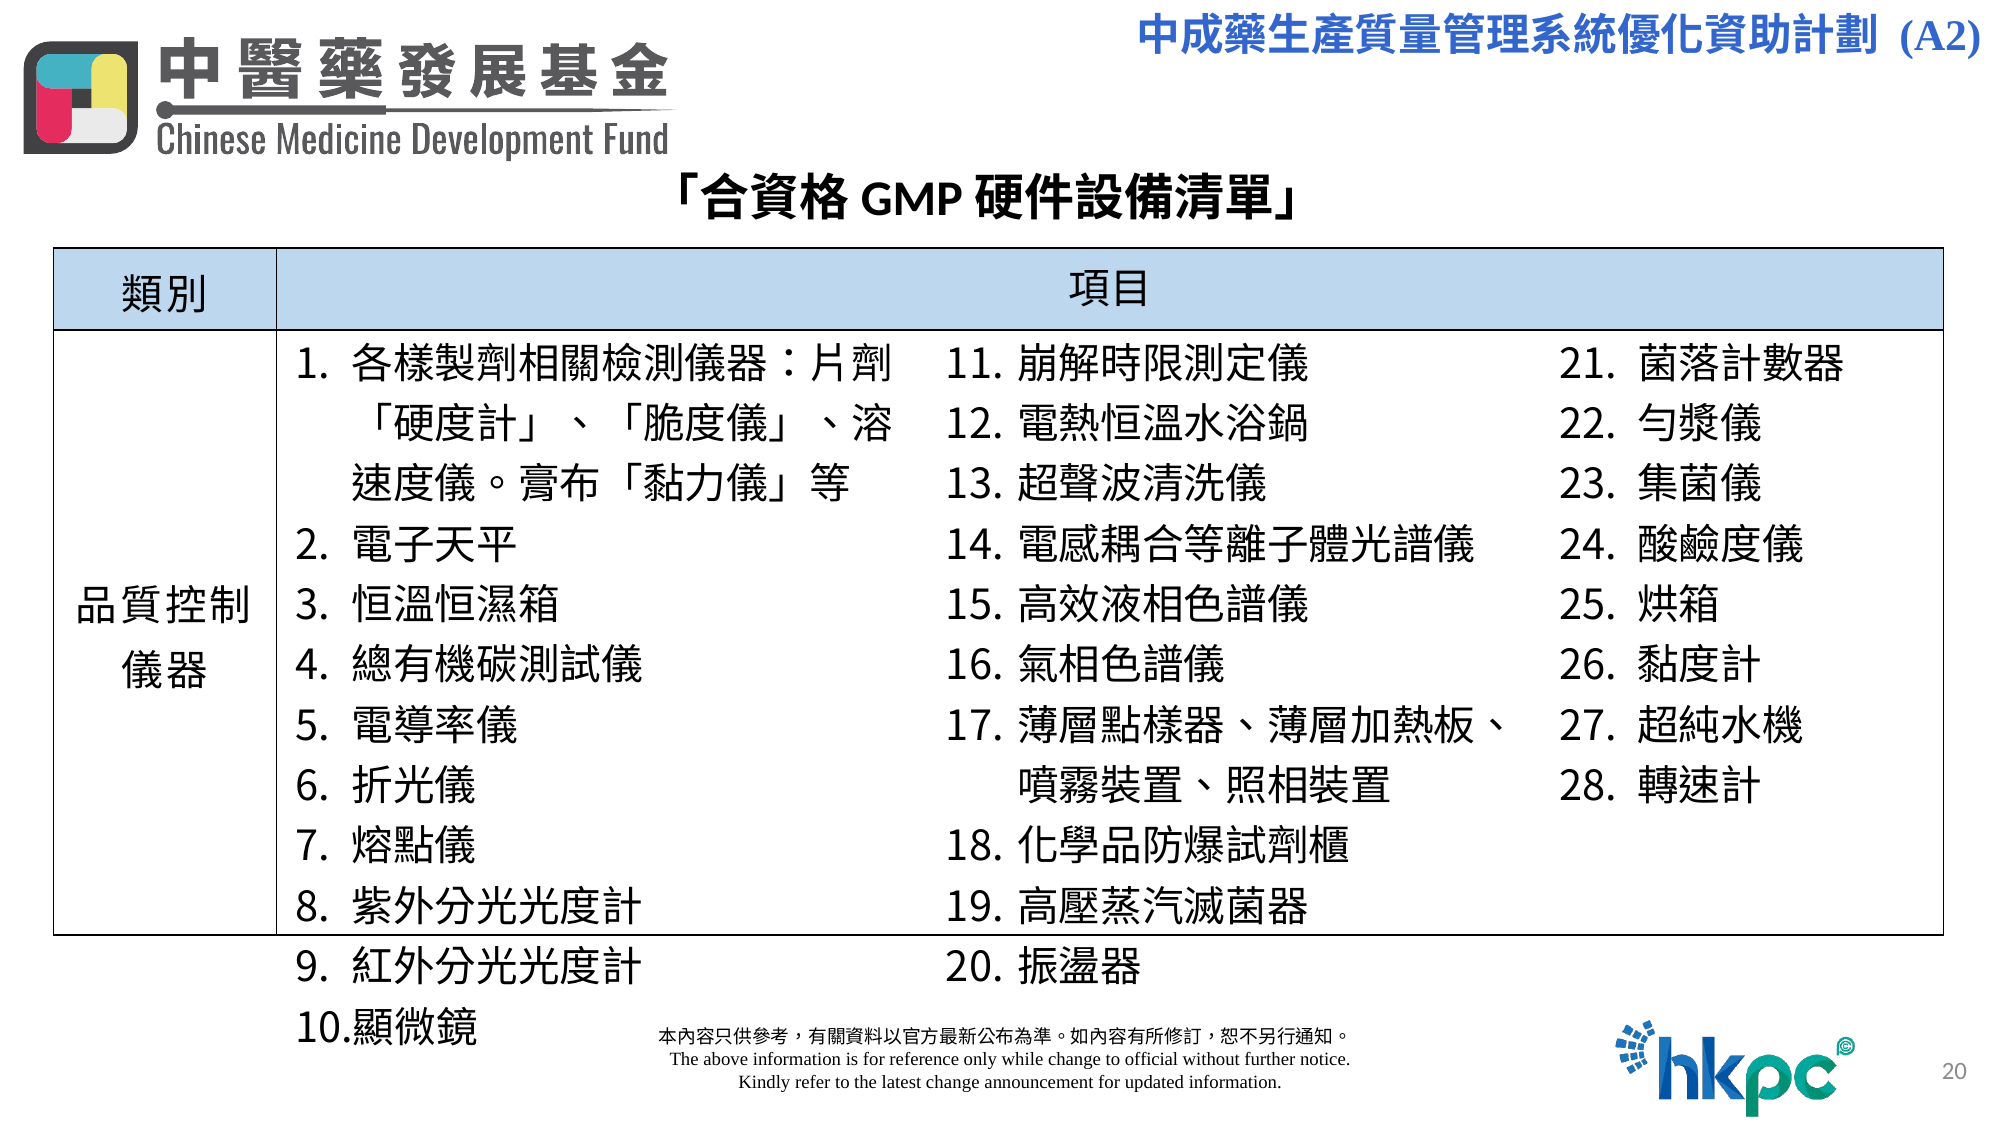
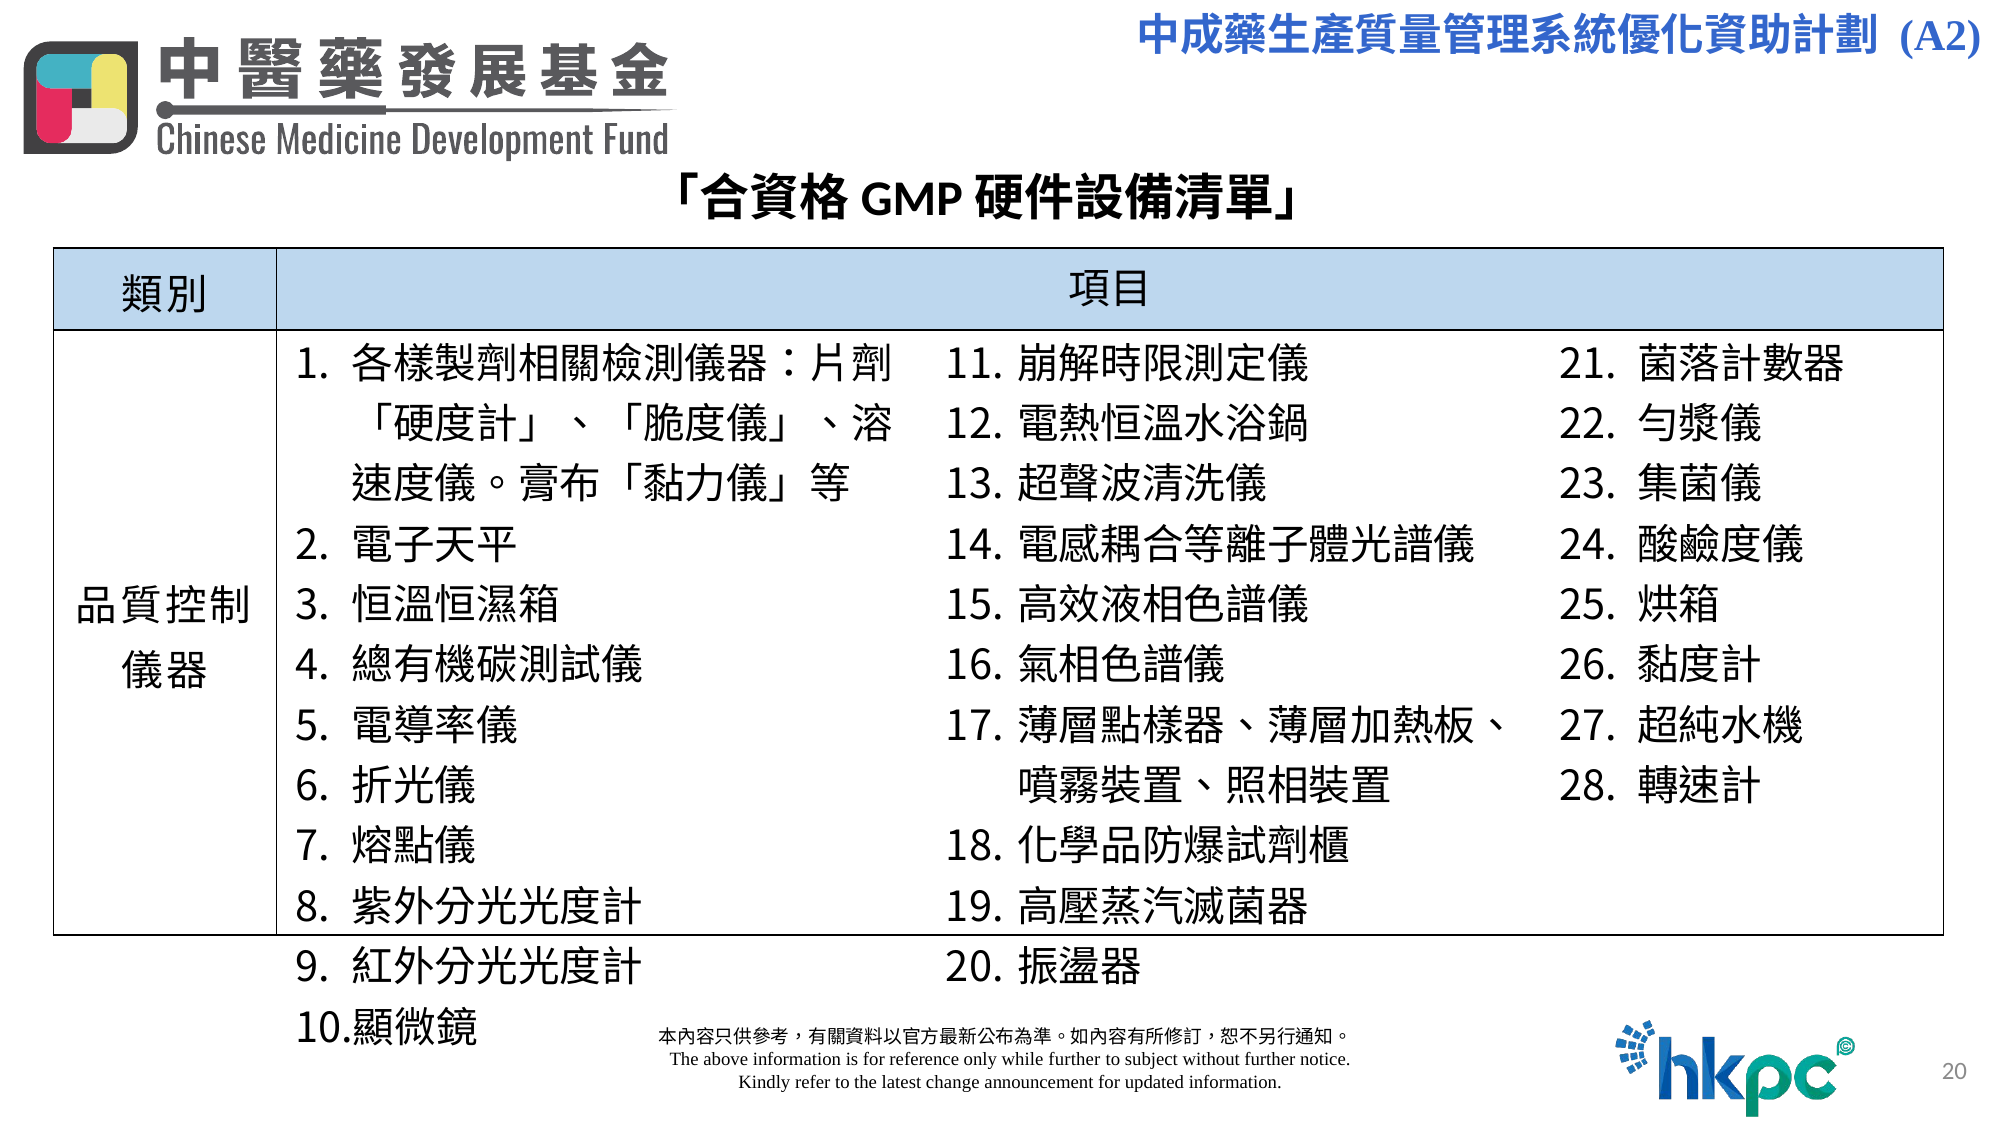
while change: change -> further (1074, 1060)
official: official -> subject (1151, 1060)
